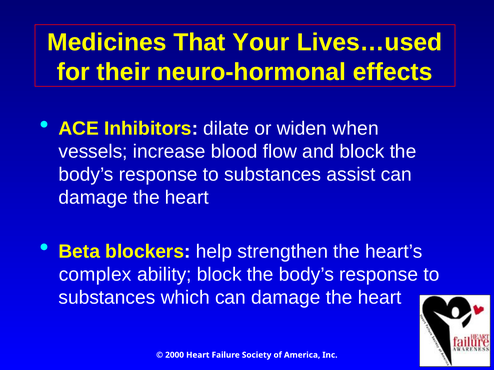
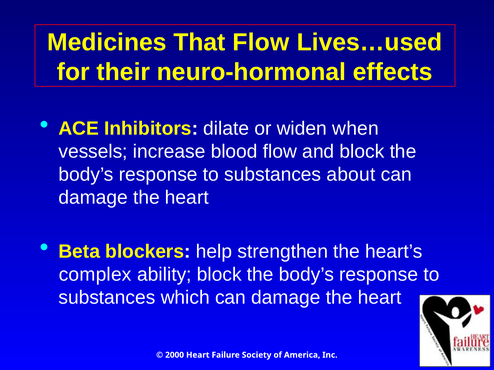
That Your: Your -> Flow (261, 42)
assist: assist -> about (351, 175)
